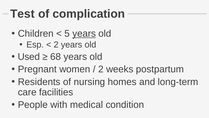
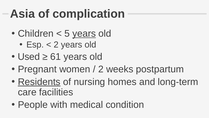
Test: Test -> Asia (23, 14)
68: 68 -> 61 (56, 57)
Residents underline: none -> present (39, 82)
